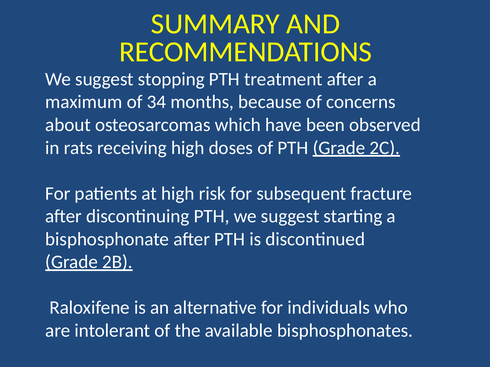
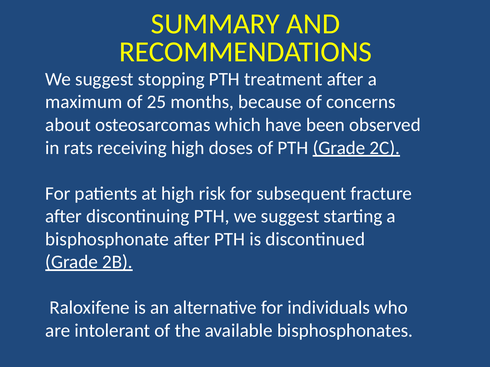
34: 34 -> 25 (156, 102)
